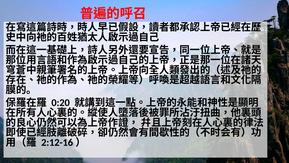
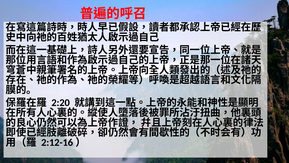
0:20: 0:20 -> 2:20 (61, 102)
